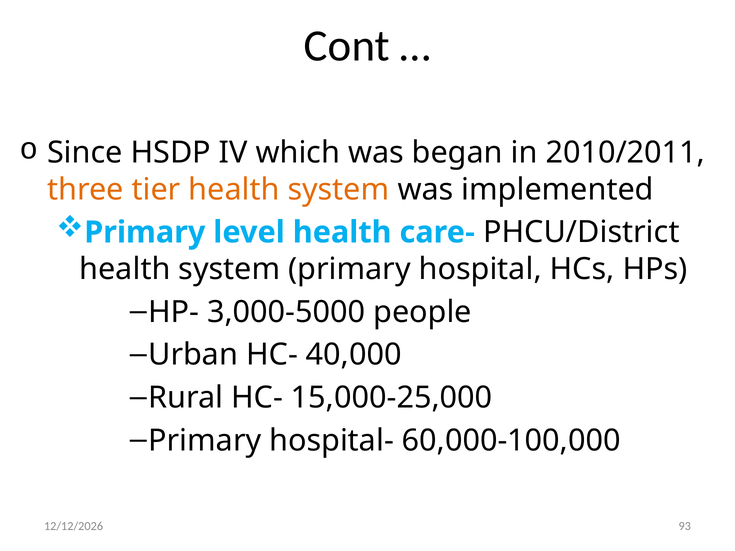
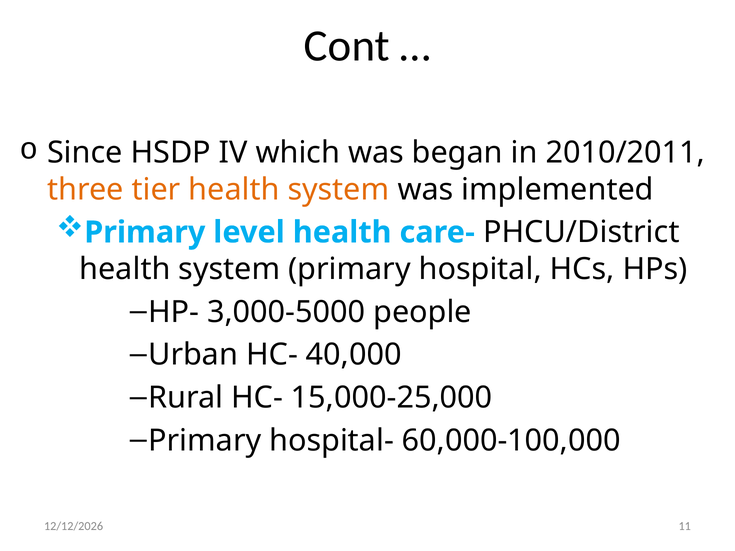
93: 93 -> 11 (685, 526)
